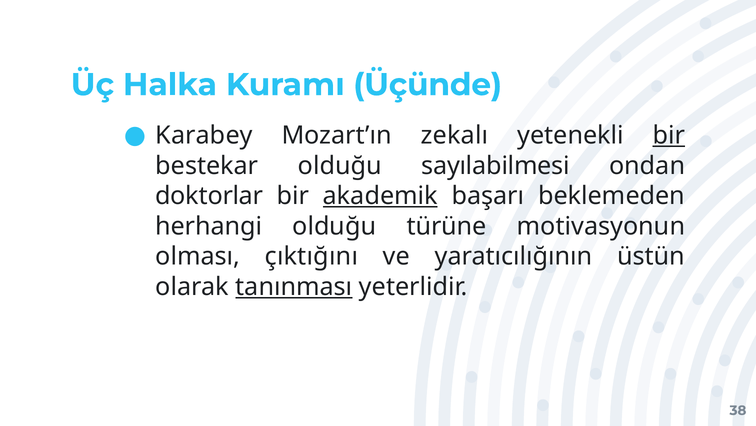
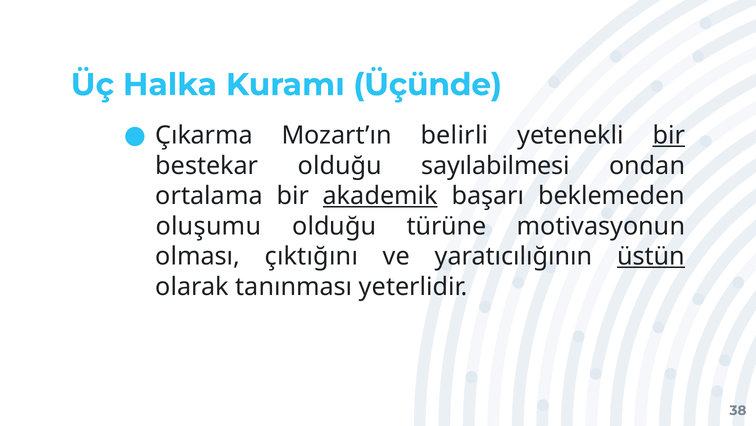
Karabey: Karabey -> Çıkarma (204, 135)
zekalı: zekalı -> belirli (454, 135)
doktorlar: doktorlar -> ortalama (209, 196)
herhangi: herhangi -> oluşumu (209, 226)
üstün underline: none -> present (651, 256)
tanınması underline: present -> none (294, 286)
